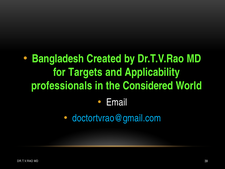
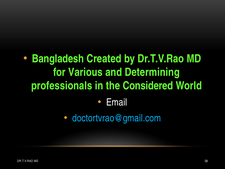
Targets: Targets -> Various (85, 72)
Applicability: Applicability -> Determining (152, 72)
